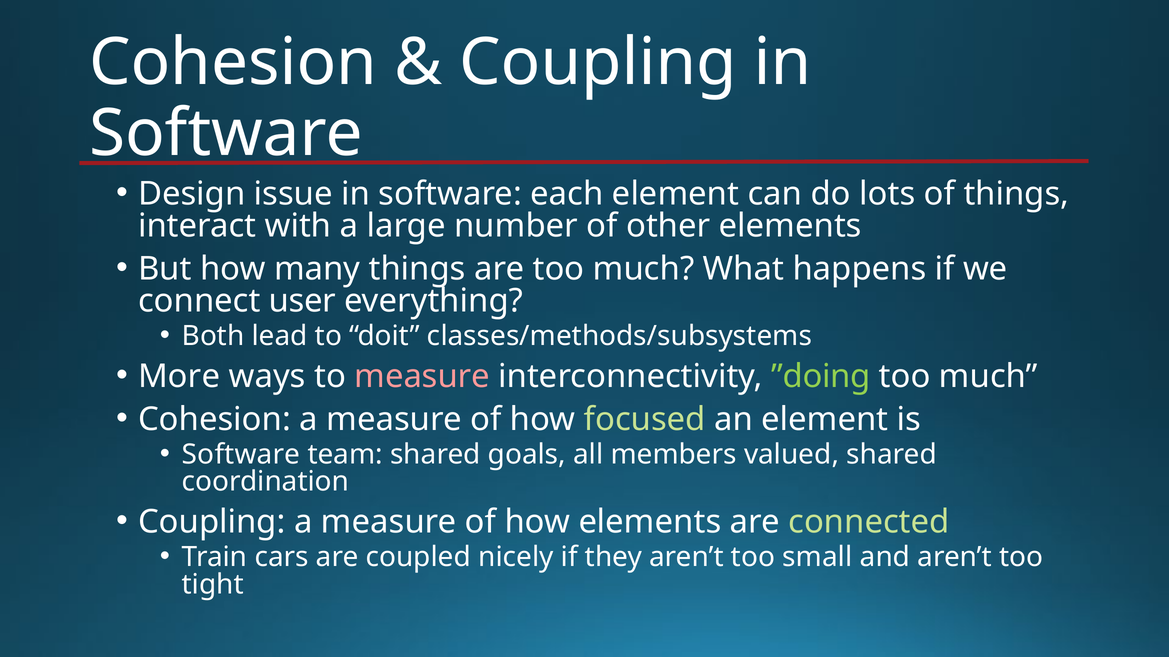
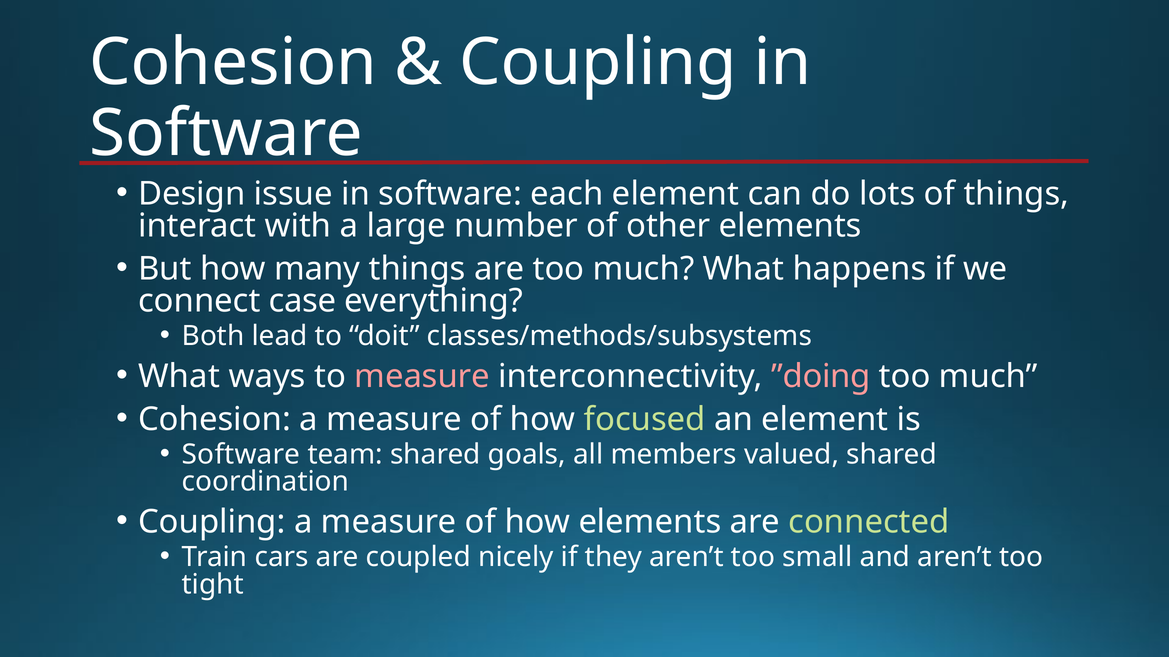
user: user -> case (302, 301)
More: More -> What (179, 377)
”doing colour: light green -> pink (821, 377)
